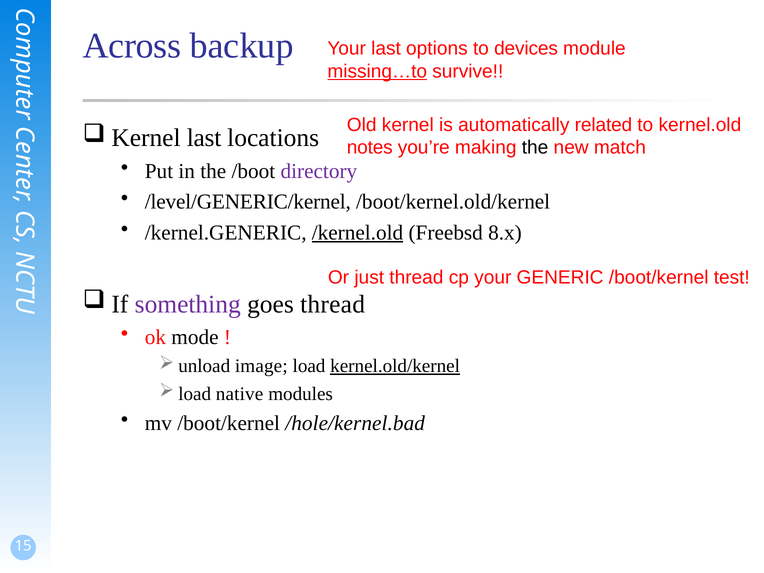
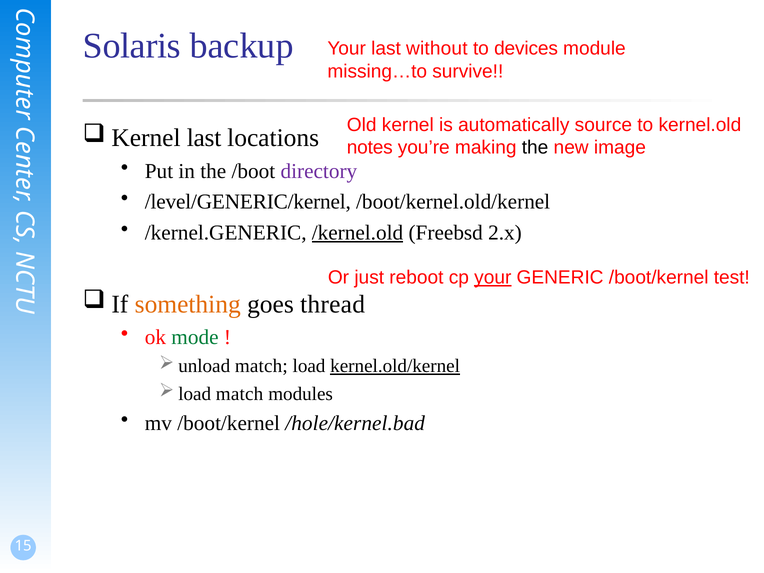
Across: Across -> Solaris (132, 46)
options: options -> without (437, 48)
missing…to underline: present -> none (377, 71)
related: related -> source (603, 125)
match: match -> image (620, 148)
8.x: 8.x -> 2.x (505, 233)
just thread: thread -> reboot (416, 278)
your underline: none -> present (493, 278)
something colour: purple -> orange (188, 304)
mode colour: black -> green (195, 337)
image: image -> match (261, 366)
native: native -> match (240, 394)
